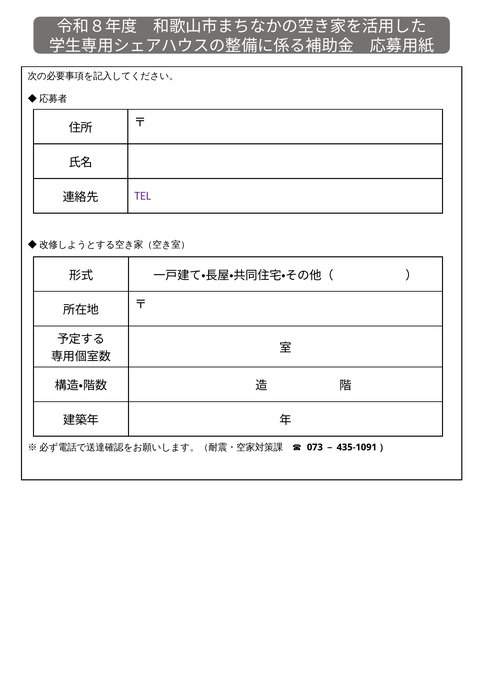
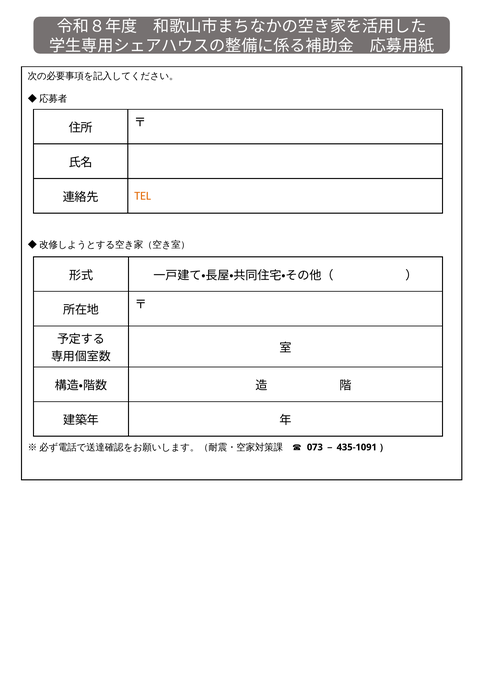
TEL colour: purple -> orange (143, 196)
